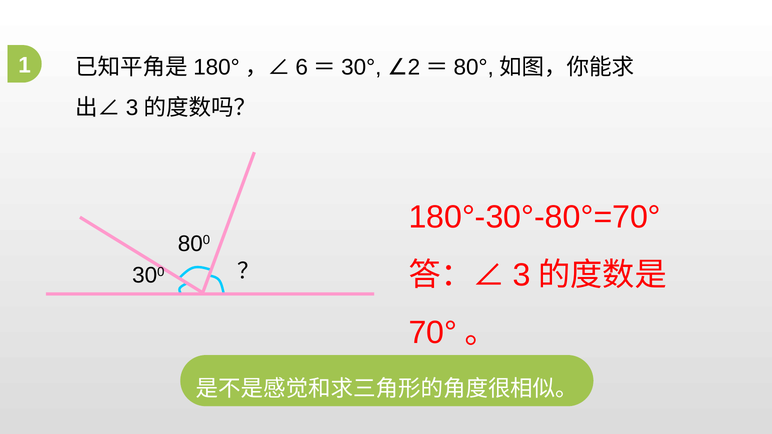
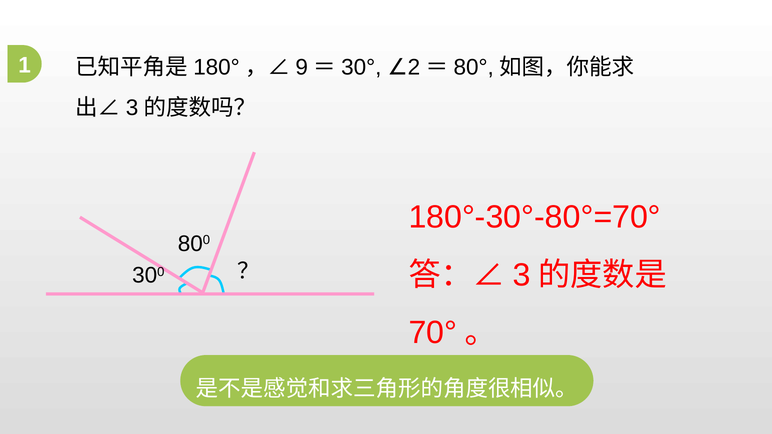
6: 6 -> 9 (302, 67)
